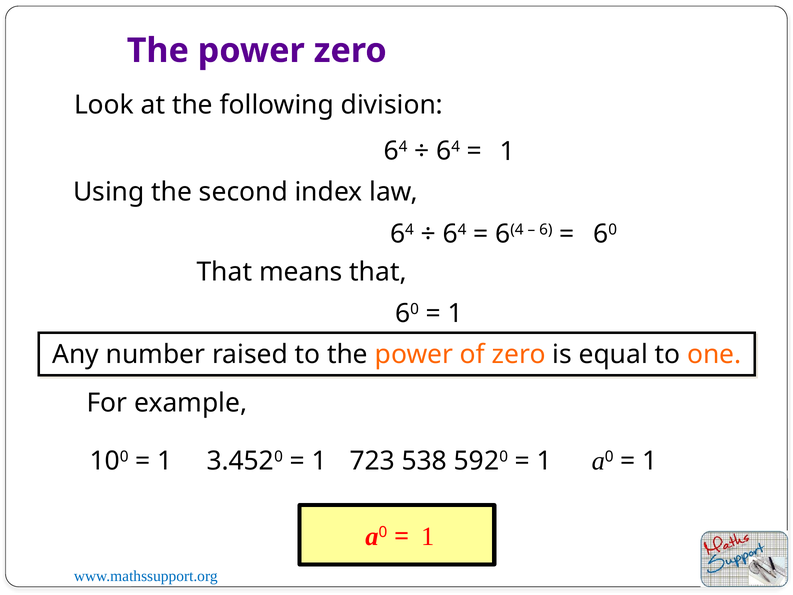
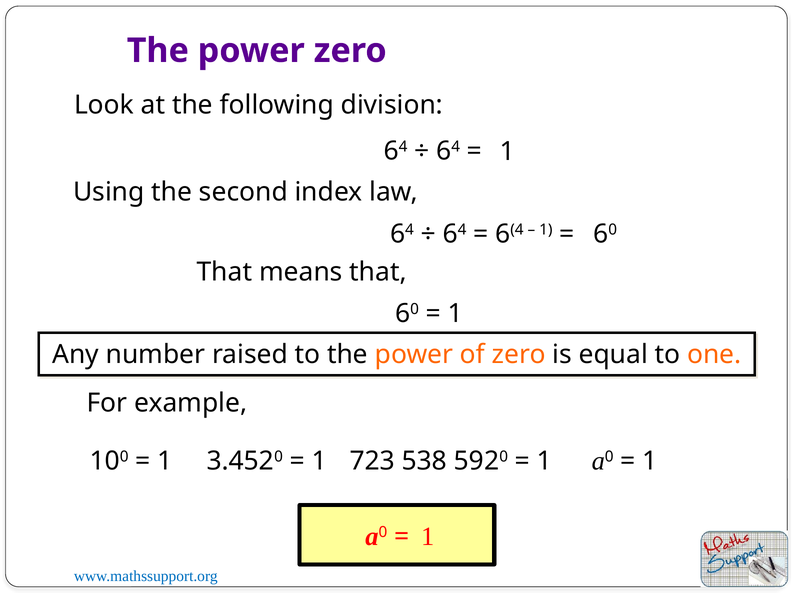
6: 6 -> 1 (546, 229)
